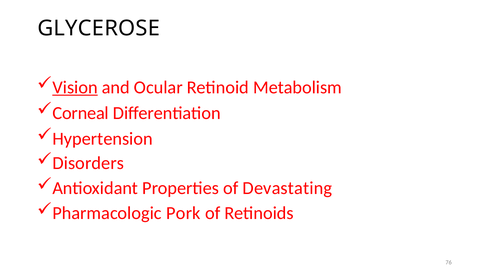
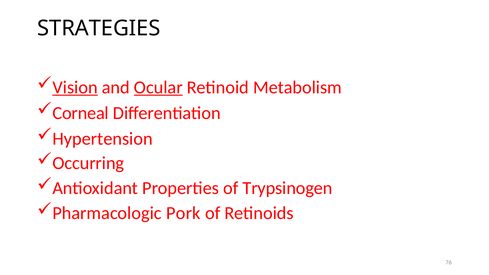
GLYCEROSE: GLYCEROSE -> STRATEGIES (99, 28)
Ocular underline: none -> present (158, 87)
Disorders: Disorders -> Occurring (88, 163)
Devastating: Devastating -> Trypsinogen (288, 188)
